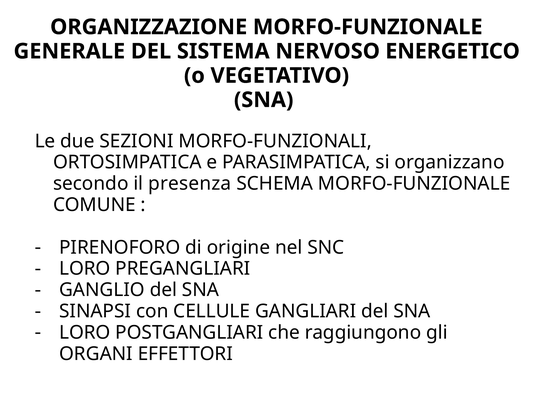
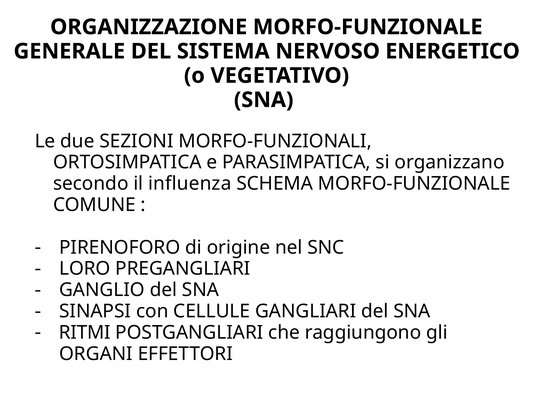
presenza: presenza -> influenza (190, 184)
LORO: LORO -> RITMI (85, 332)
